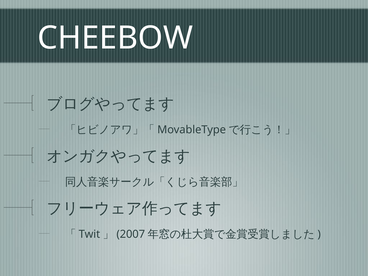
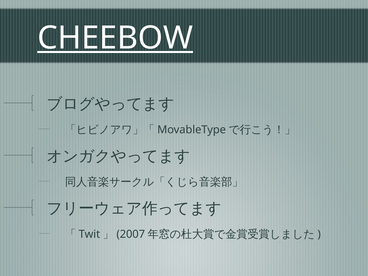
CHEEBOW underline: none -> present (115, 38)
